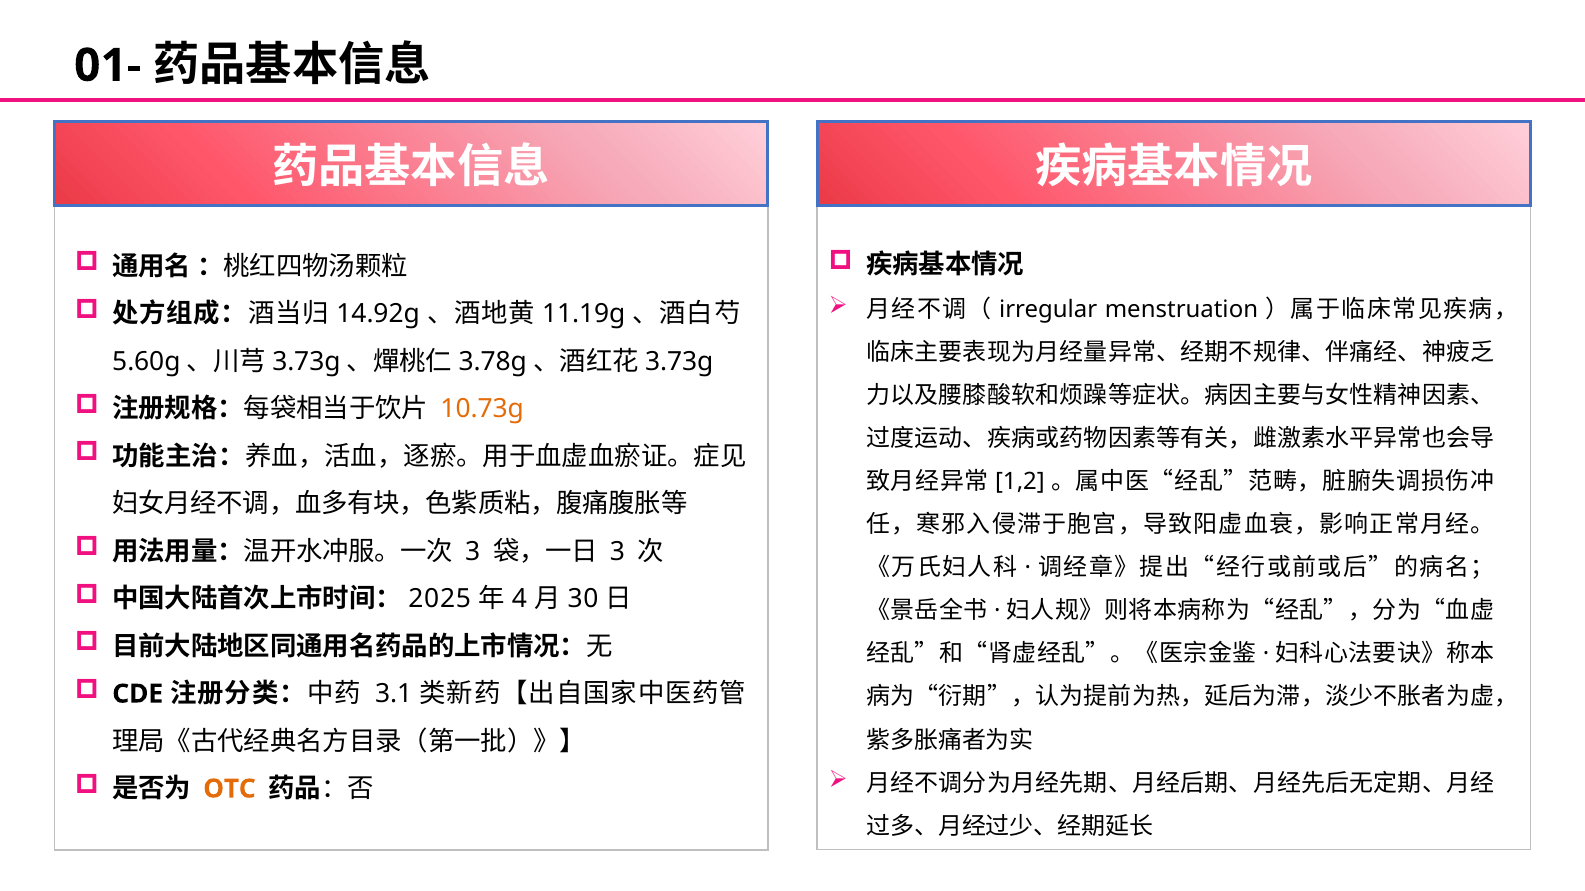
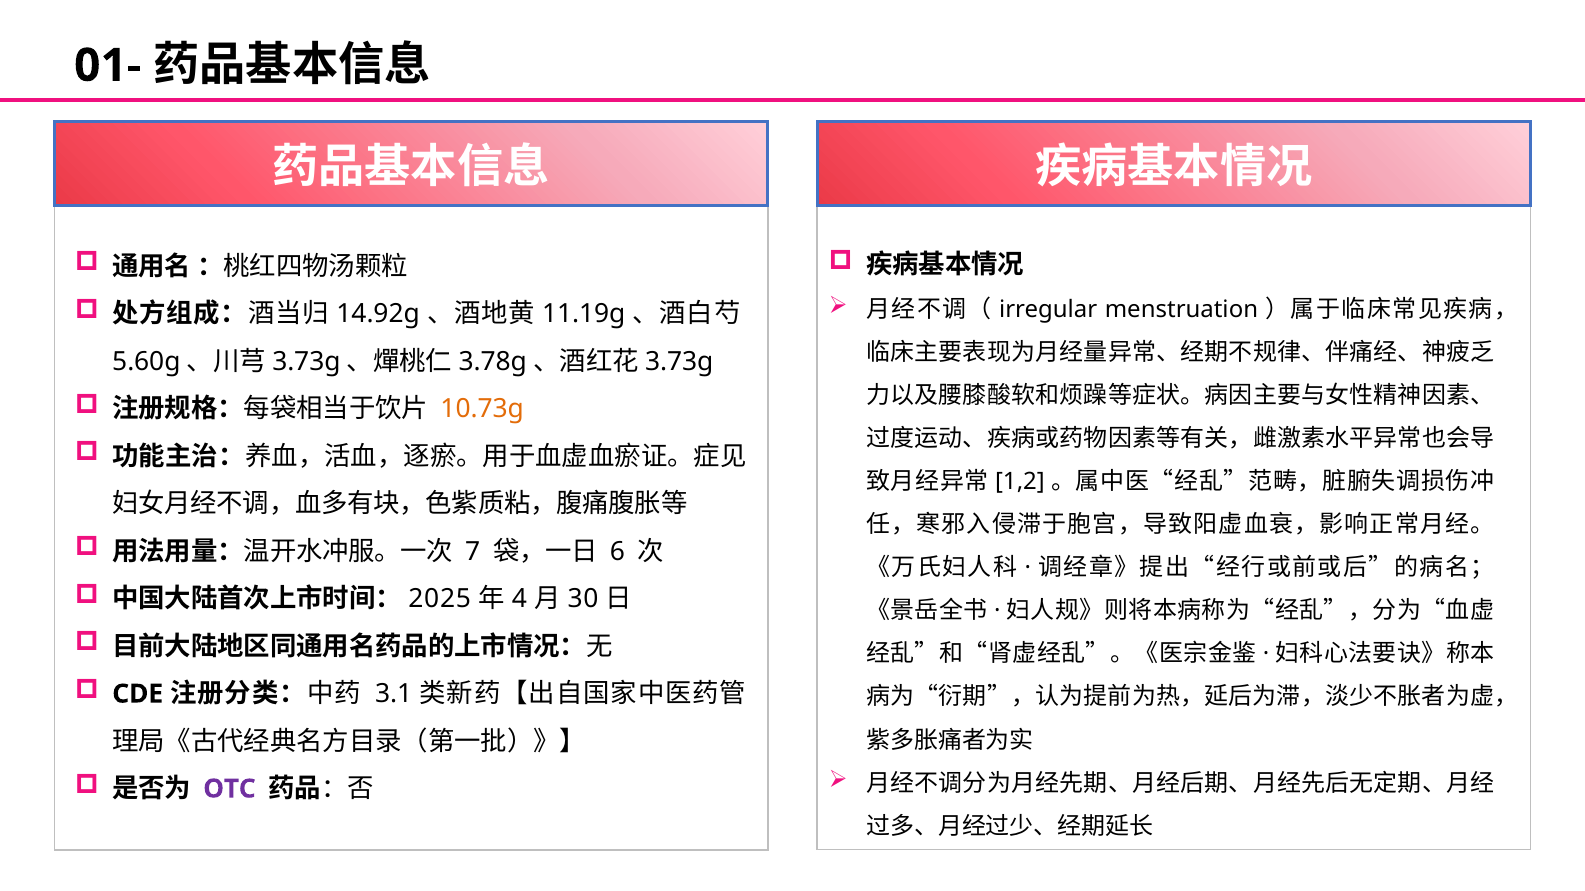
3: 3 -> 7 (473, 552)
3: 3 -> 6 (617, 552)
OTC colour: orange -> purple (229, 789)
